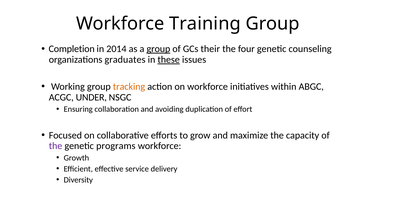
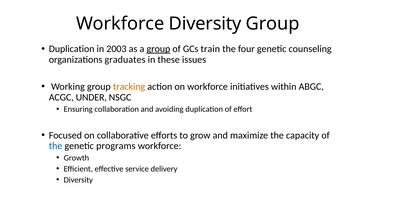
Workforce Training: Training -> Diversity (205, 24)
Completion: Completion -> Duplication (72, 49)
2014: 2014 -> 2003 (116, 49)
their: their -> train (210, 49)
these underline: present -> none (169, 60)
the colour: purple -> blue (56, 146)
